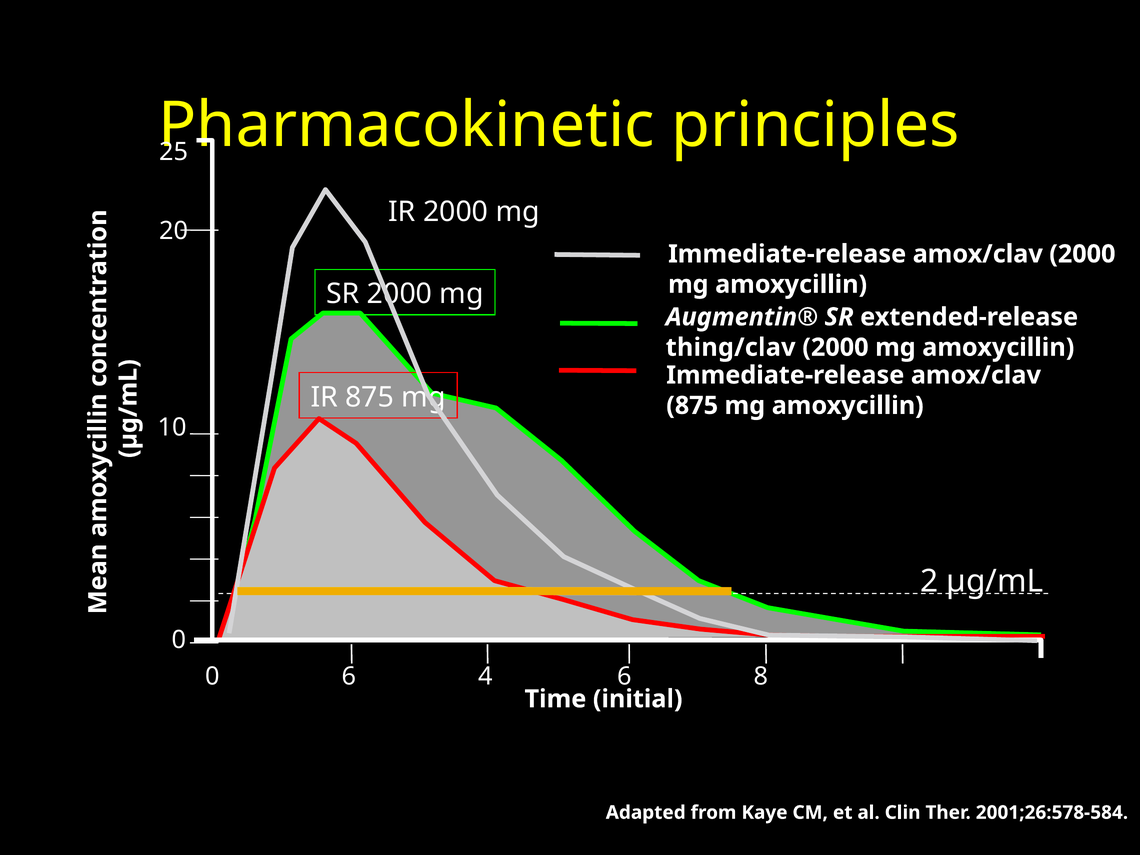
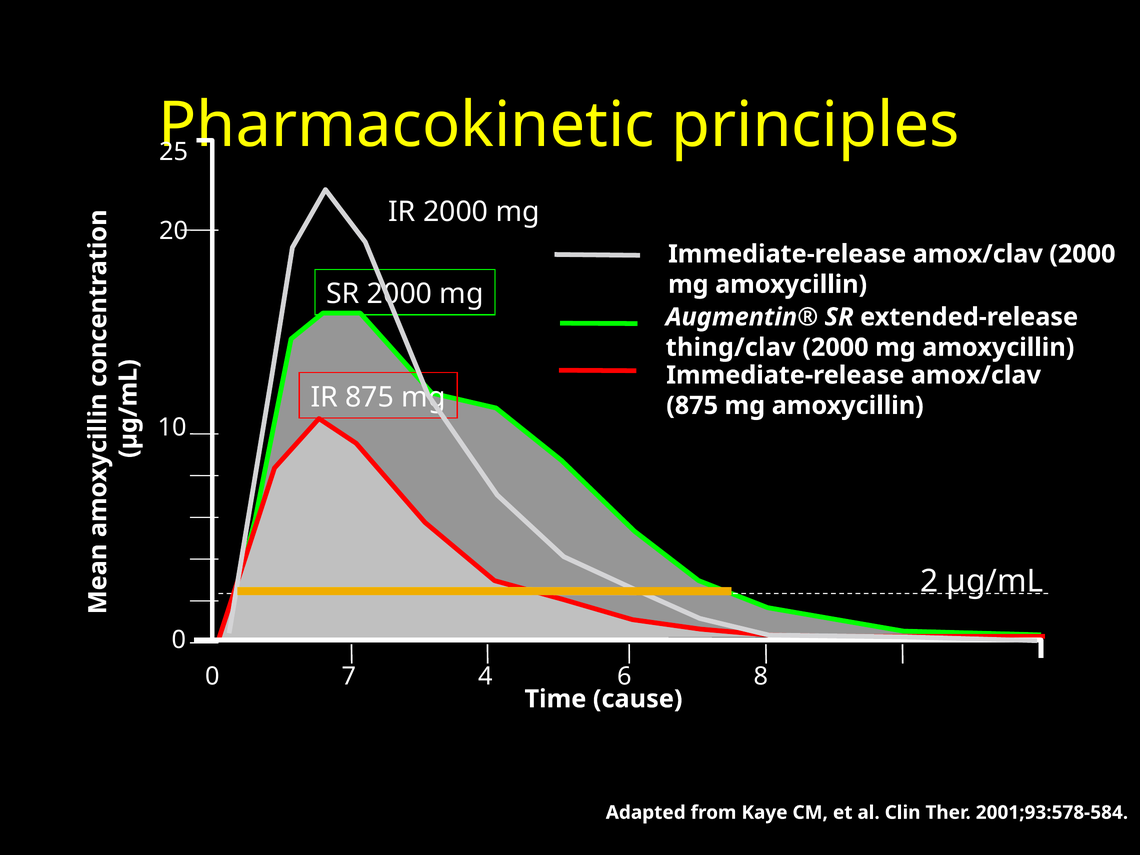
0 6: 6 -> 7 (349, 676)
initial: initial -> cause (638, 699)
2001;26:578-584: 2001;26:578-584 -> 2001;93:578-584 (1052, 813)
